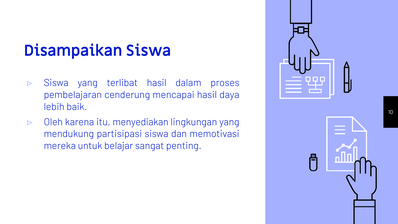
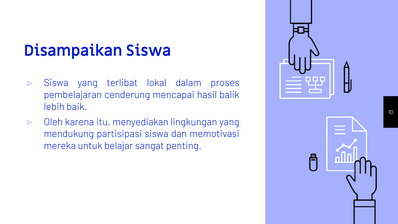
terlibat hasil: hasil -> lokal (157, 83)
daya: daya -> balik (229, 95)
